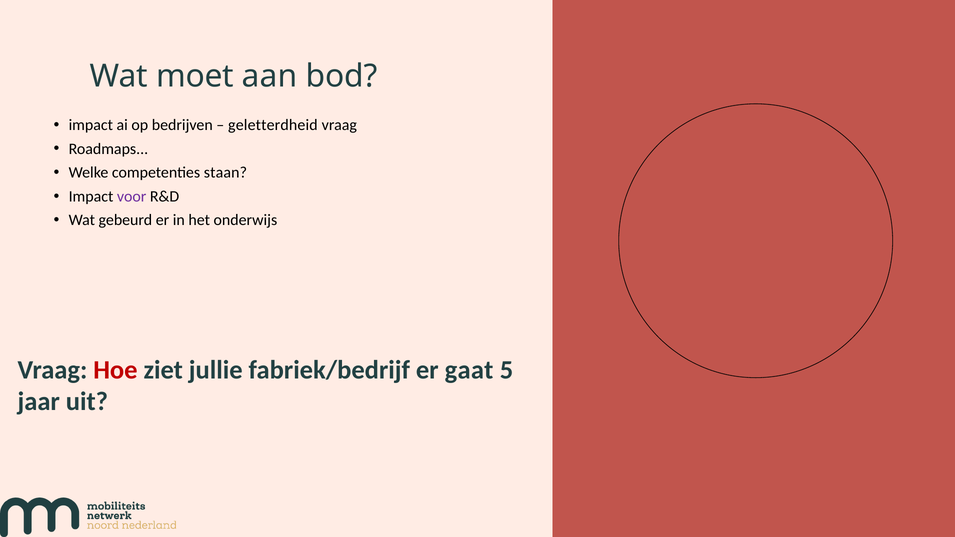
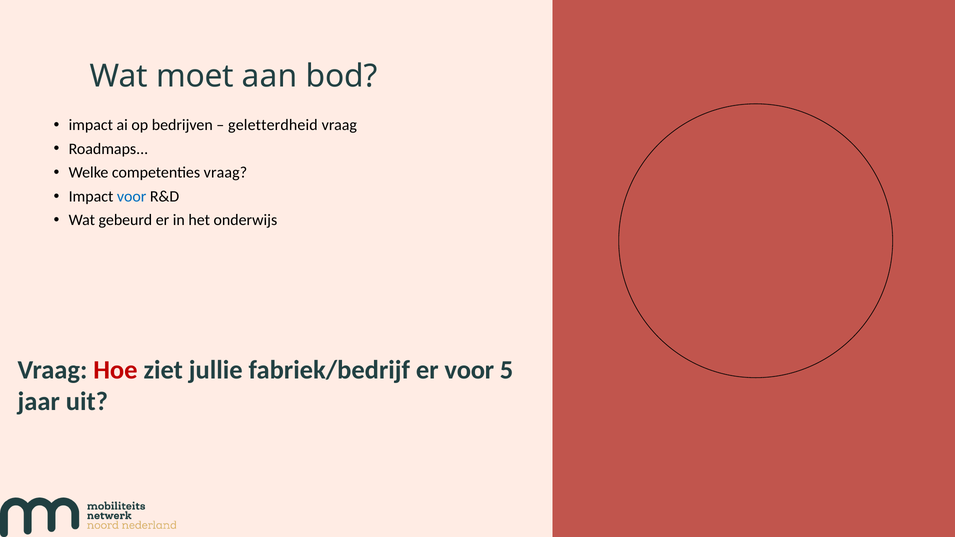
competenties staan: staan -> vraag (225, 173)
voor colour: purple -> blue (132, 196)
er gaat: gaat -> voor (469, 370)
